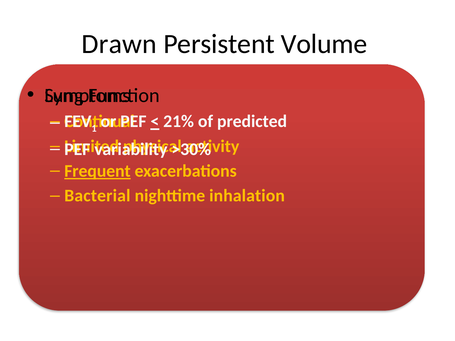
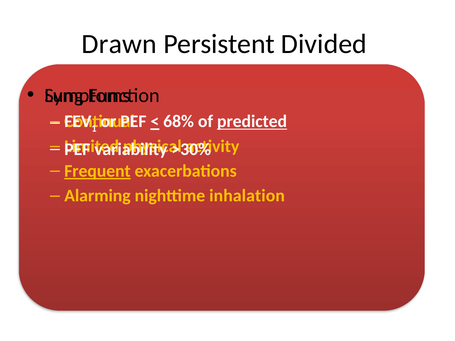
Volume: Volume -> Divided (324, 44)
21%: 21% -> 68% (179, 122)
predicted underline: none -> present (252, 122)
Bacterial: Bacterial -> Alarming (97, 196)
